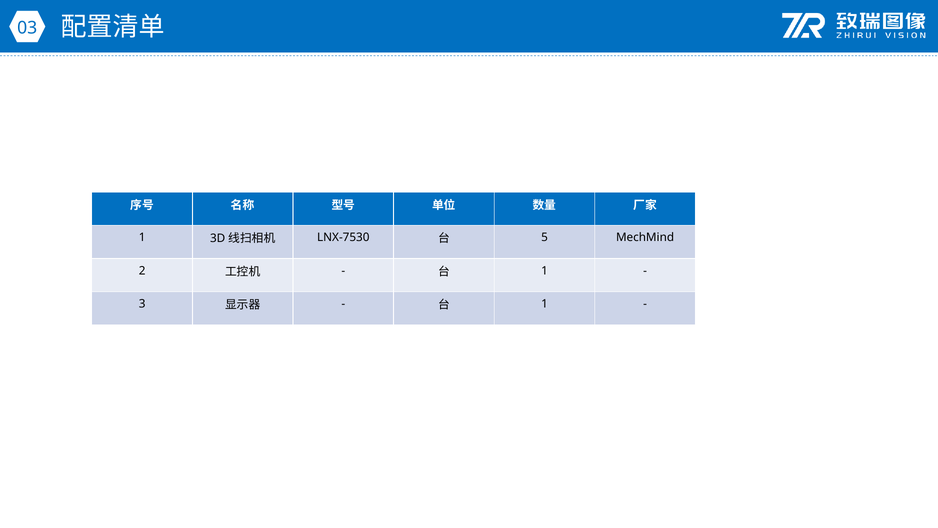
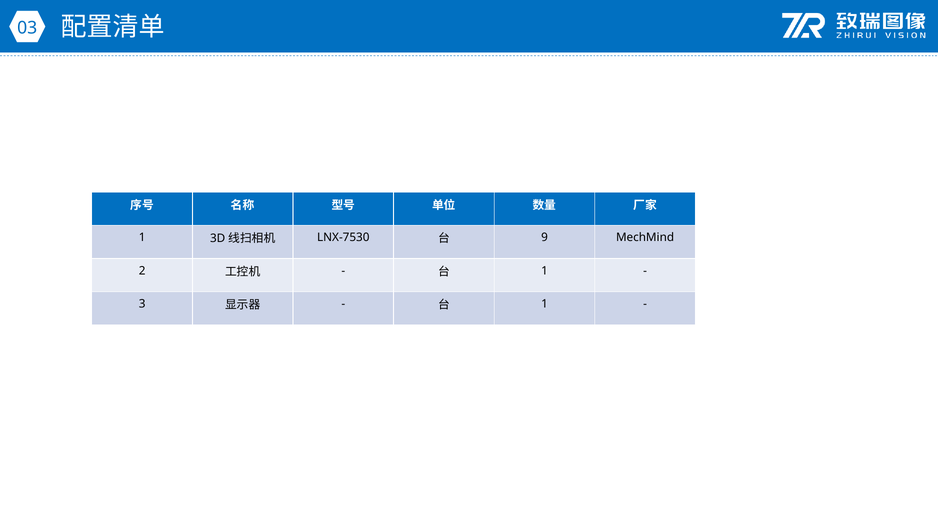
5: 5 -> 9 (545, 237)
